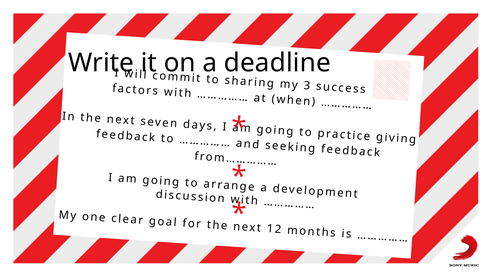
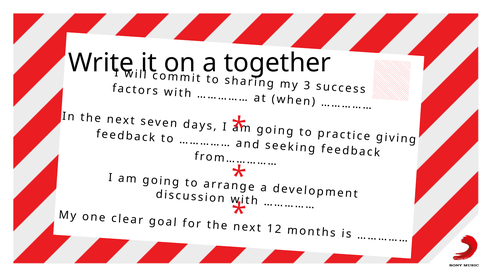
deadline: deadline -> together (277, 63)
